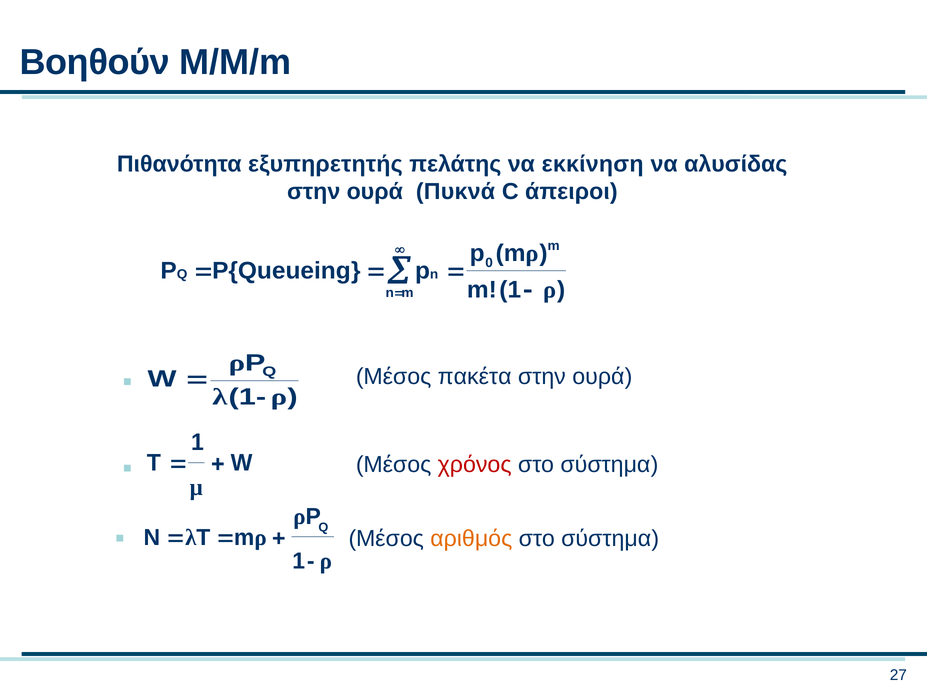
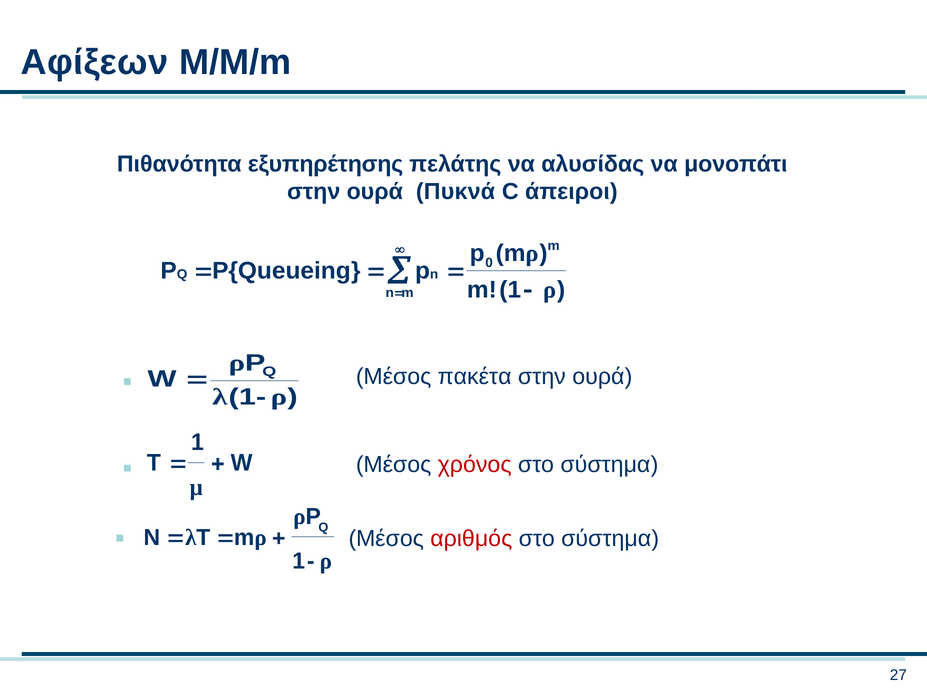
Βοηθούν: Βοηθούν -> Αφίξεων (94, 62)
εξυπηρετητής: εξυπηρετητής -> εξυπηρέτησης (326, 164)
εκκίνηση: εκκίνηση -> αλυσίδας (593, 164)
αλυσίδας: αλυσίδας -> μονοπάτι (736, 164)
αριθμός colour: orange -> red (471, 539)
